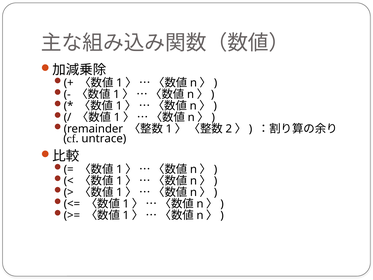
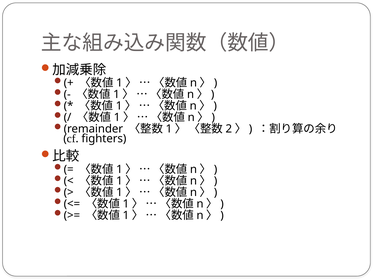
untrace: untrace -> fighters (104, 138)
